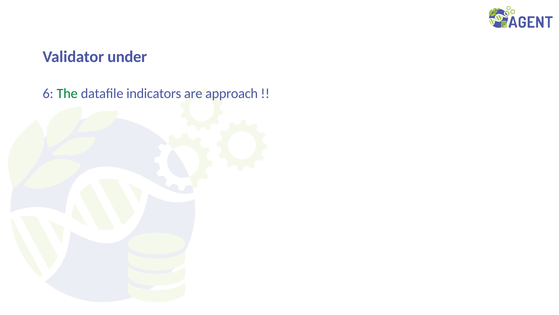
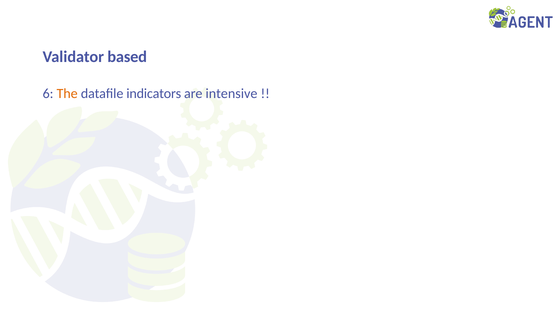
under: under -> based (127, 57)
The colour: green -> orange (67, 93)
approach: approach -> intensive (231, 93)
